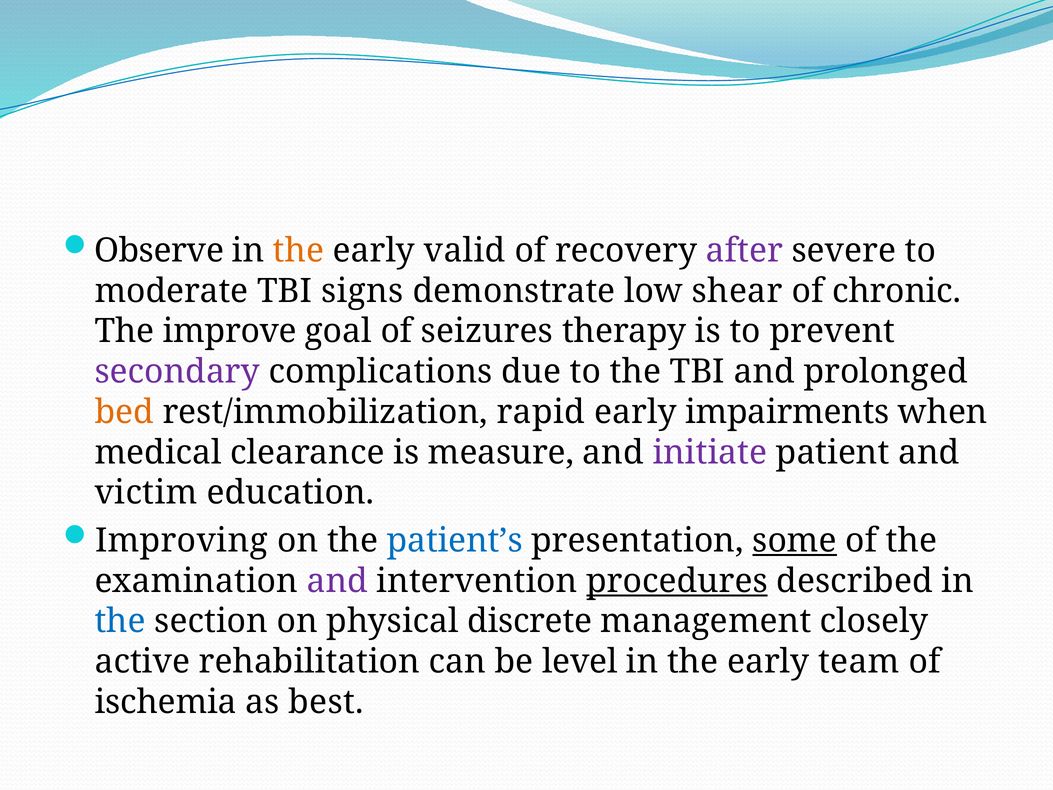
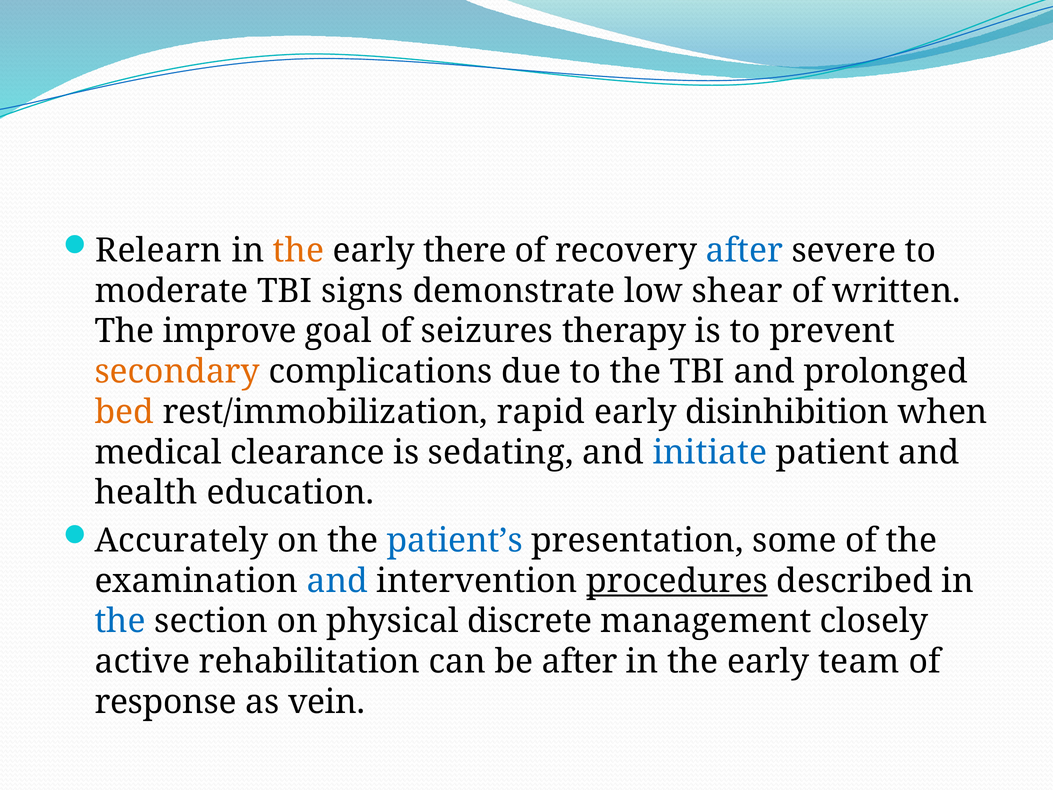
Observe: Observe -> Relearn (159, 251)
valid: valid -> there (465, 251)
after colour: purple -> blue (744, 251)
chronic: chronic -> written (897, 291)
secondary colour: purple -> orange (177, 372)
impairments: impairments -> disinhibition (787, 412)
measure: measure -> sedating (501, 452)
initiate colour: purple -> blue (710, 452)
victim: victim -> health (146, 493)
Improving: Improving -> Accurately (181, 541)
some underline: present -> none (795, 541)
and colour: purple -> blue (337, 581)
be level: level -> after (580, 662)
ischemia: ischemia -> response (166, 702)
best: best -> vein (326, 702)
